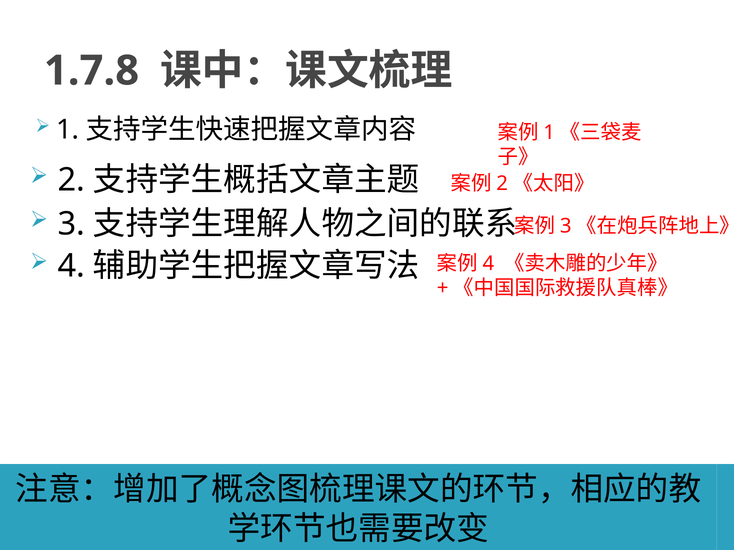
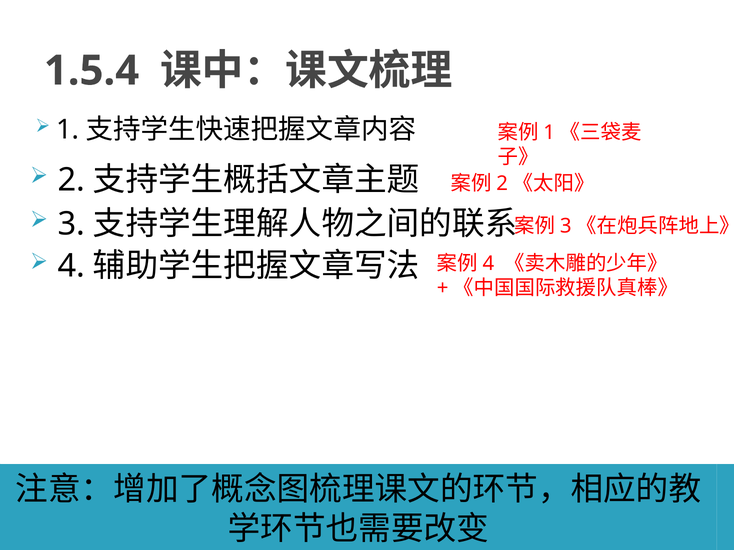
1.7.8: 1.7.8 -> 1.5.4 (92, 71)
